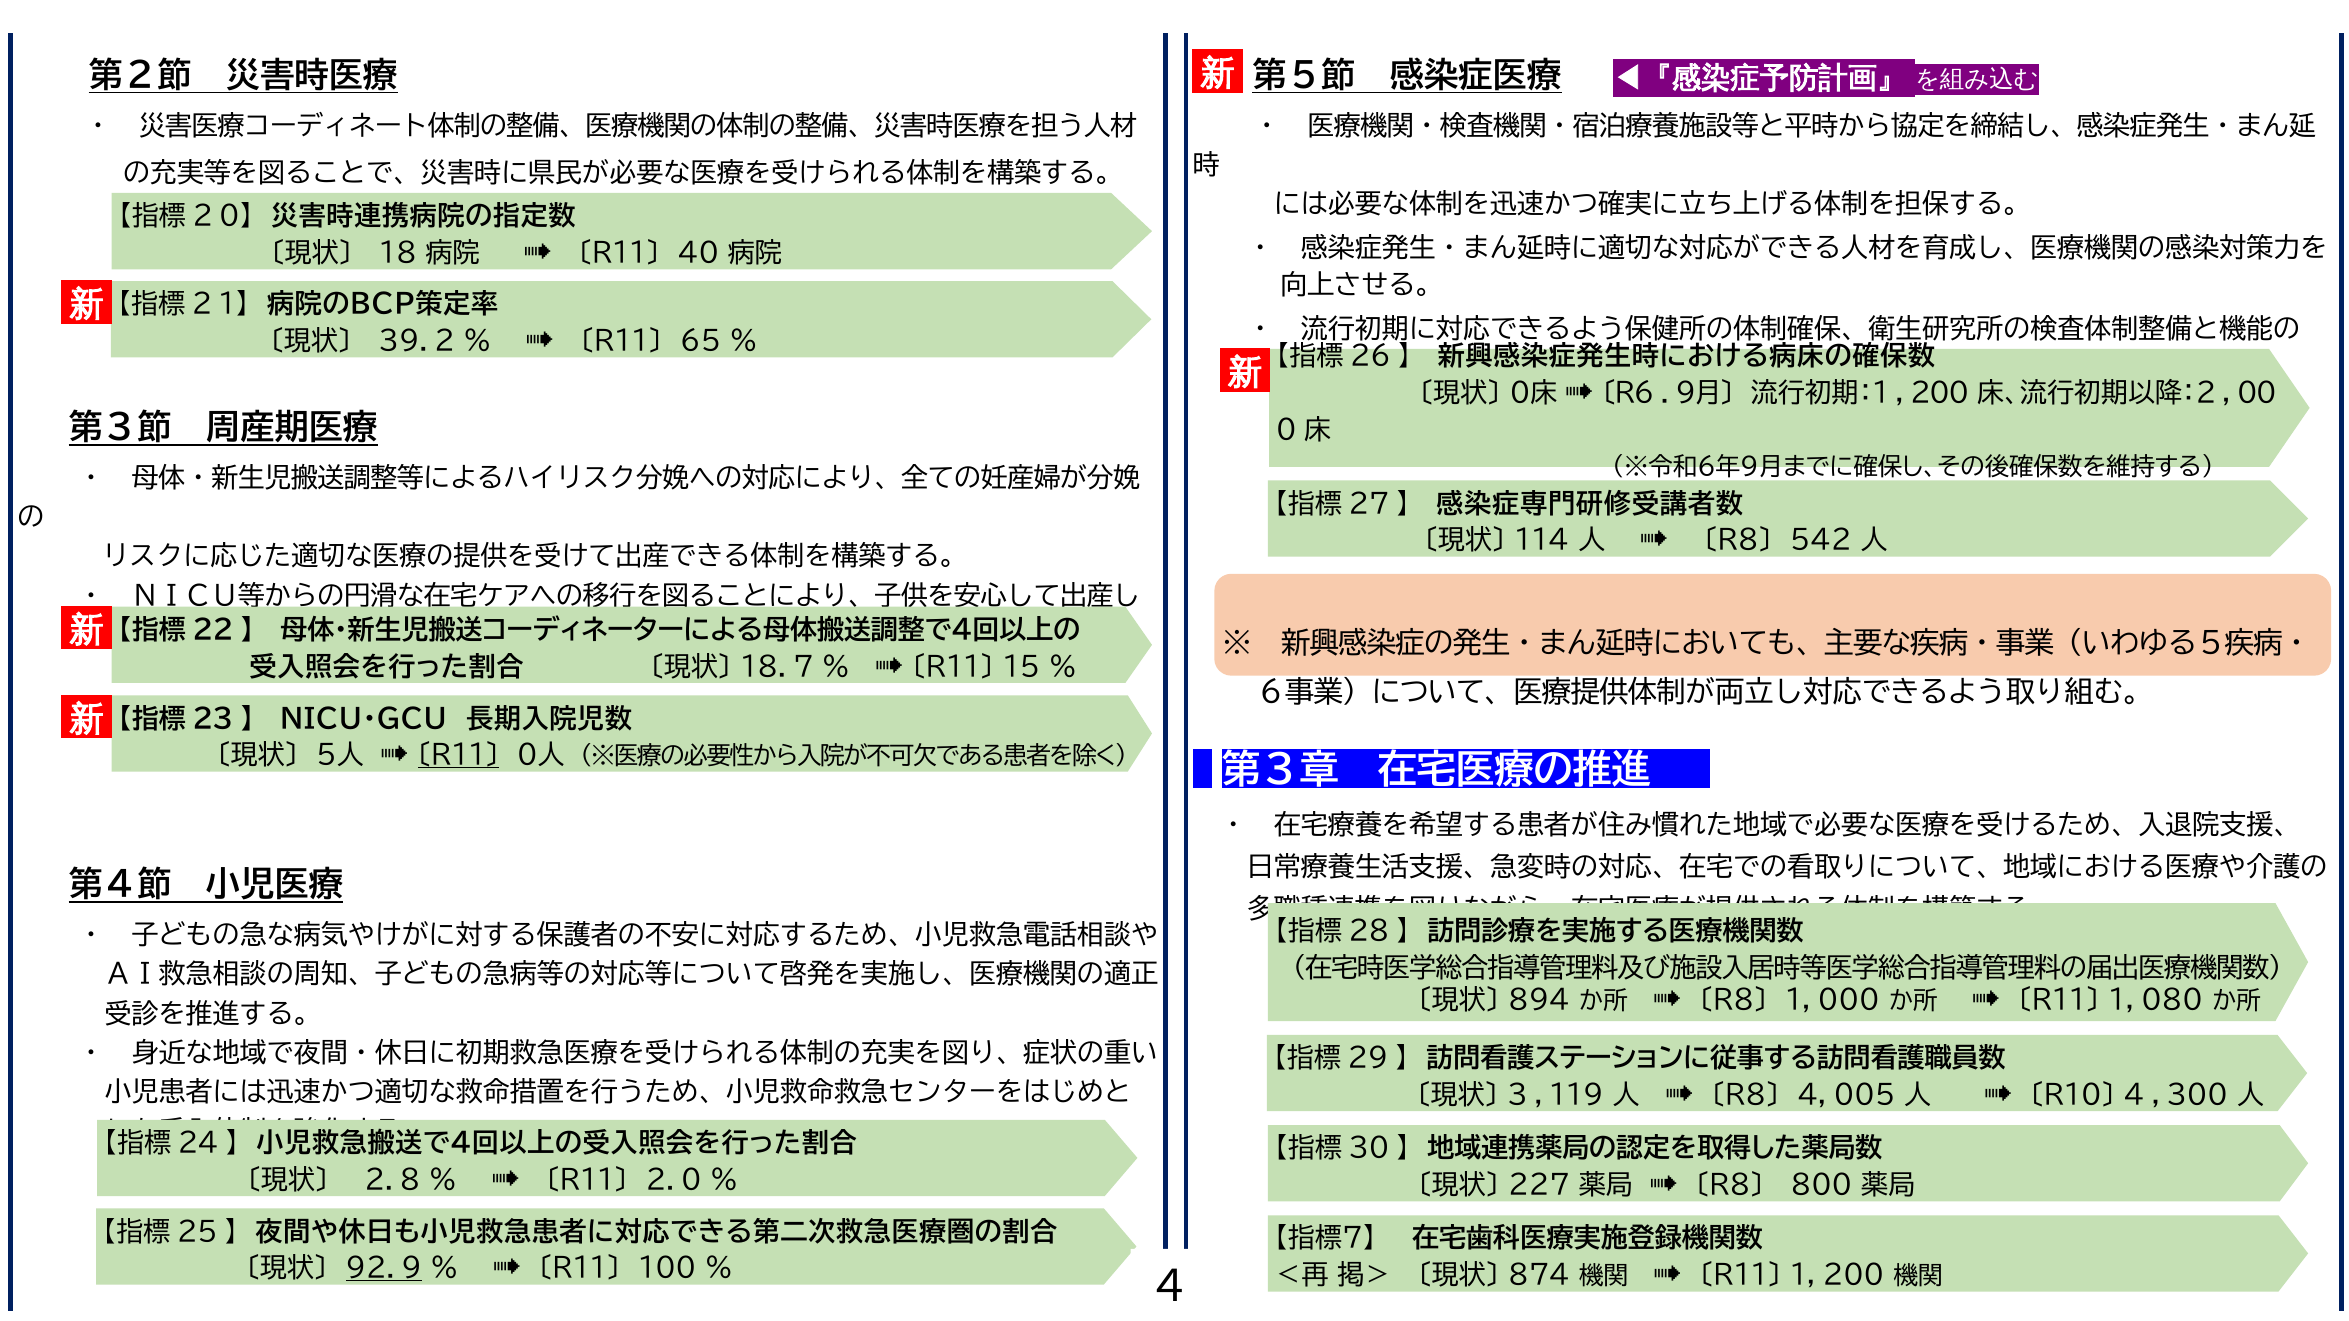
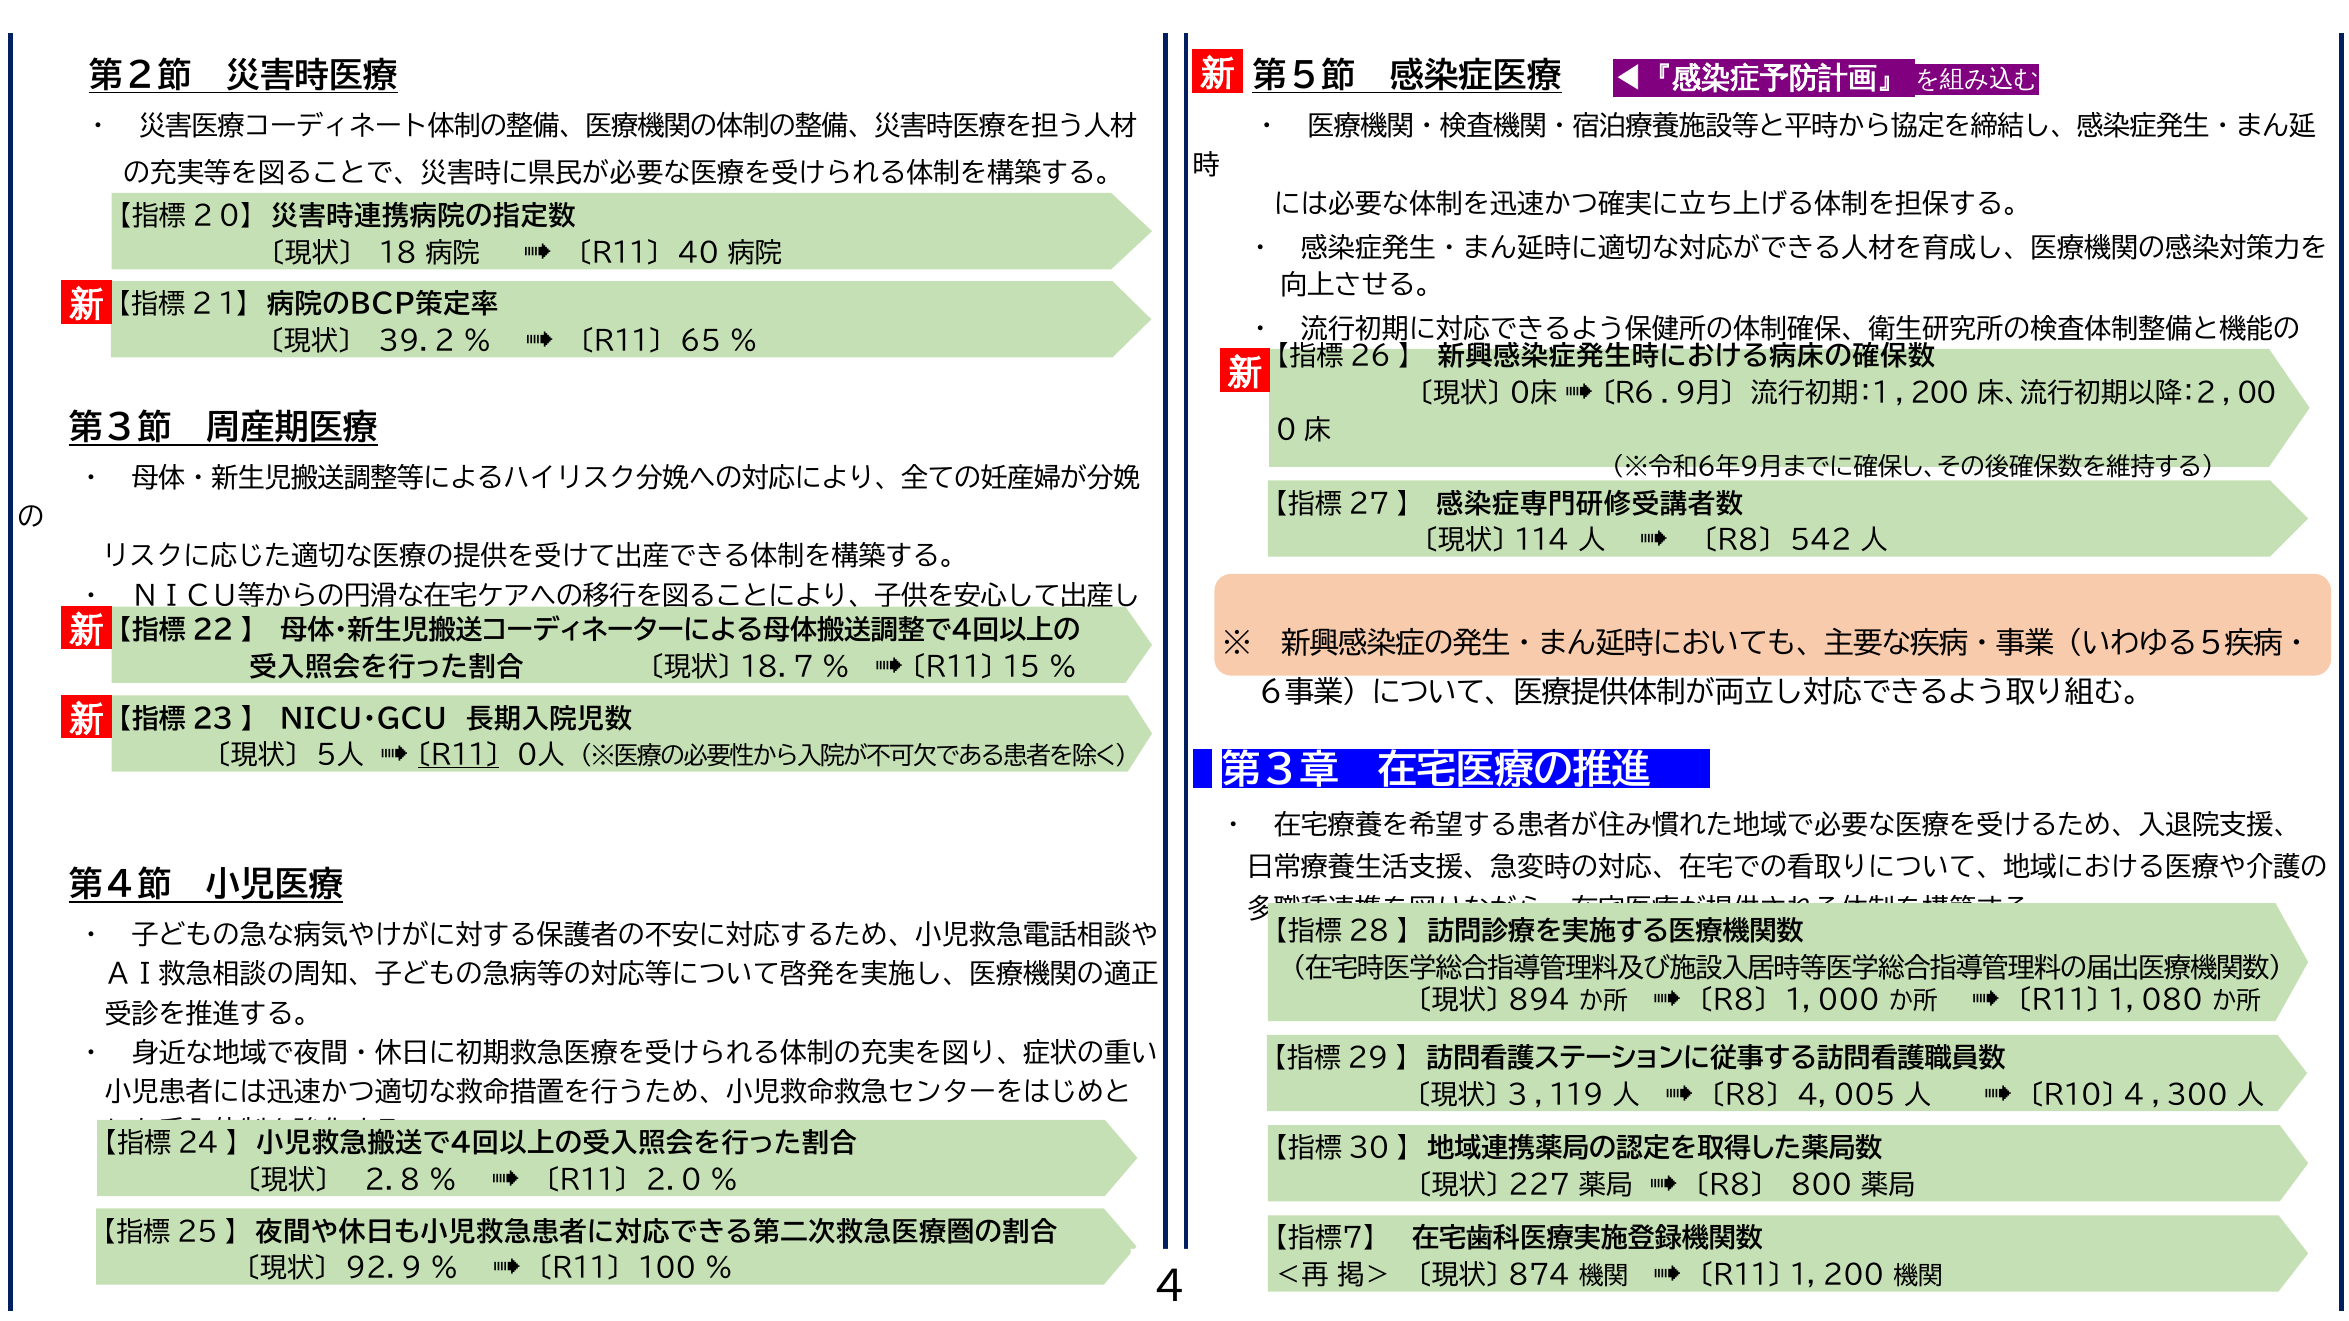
９２．９ underline: present -> none (384, 1269)
